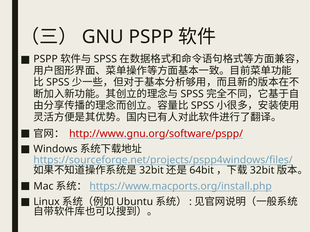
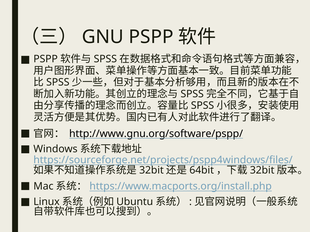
http://www.gnu.org/software/pspp/ colour: red -> black (156, 134)
